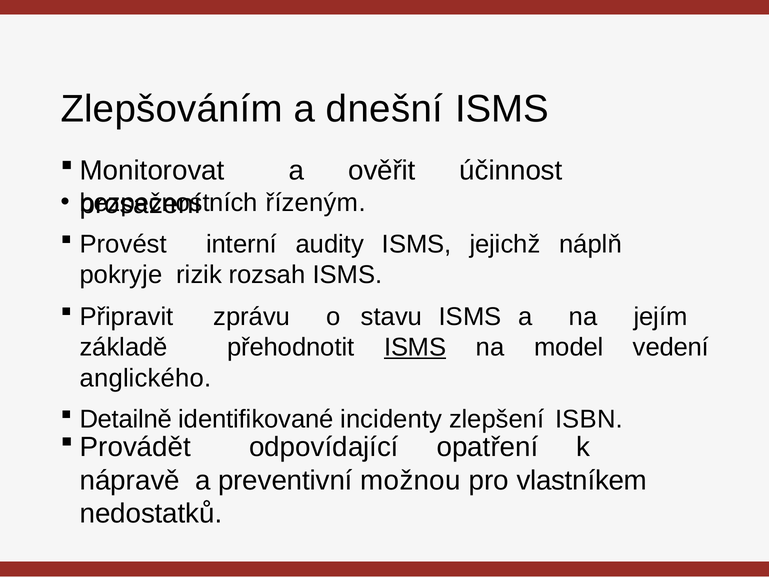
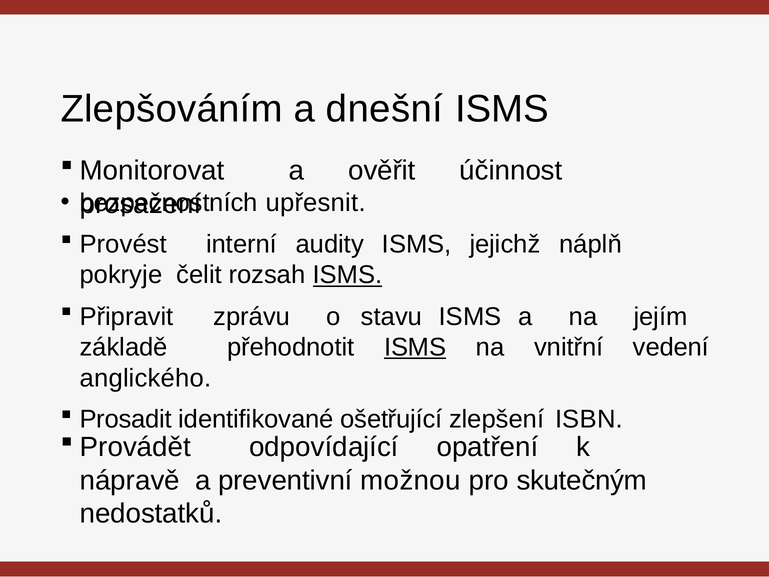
řízeným: řízeným -> upřesnit (316, 203)
rizik: rizik -> čelit (199, 275)
ISMS underline: none -> present (348, 275)
model: model -> vnitřní (569, 347)
Detailně: Detailně -> Prosadit (126, 419)
incidenty: incidenty -> ošetřující (391, 419)
vlastníkem: vlastníkem -> skutečným (582, 480)
